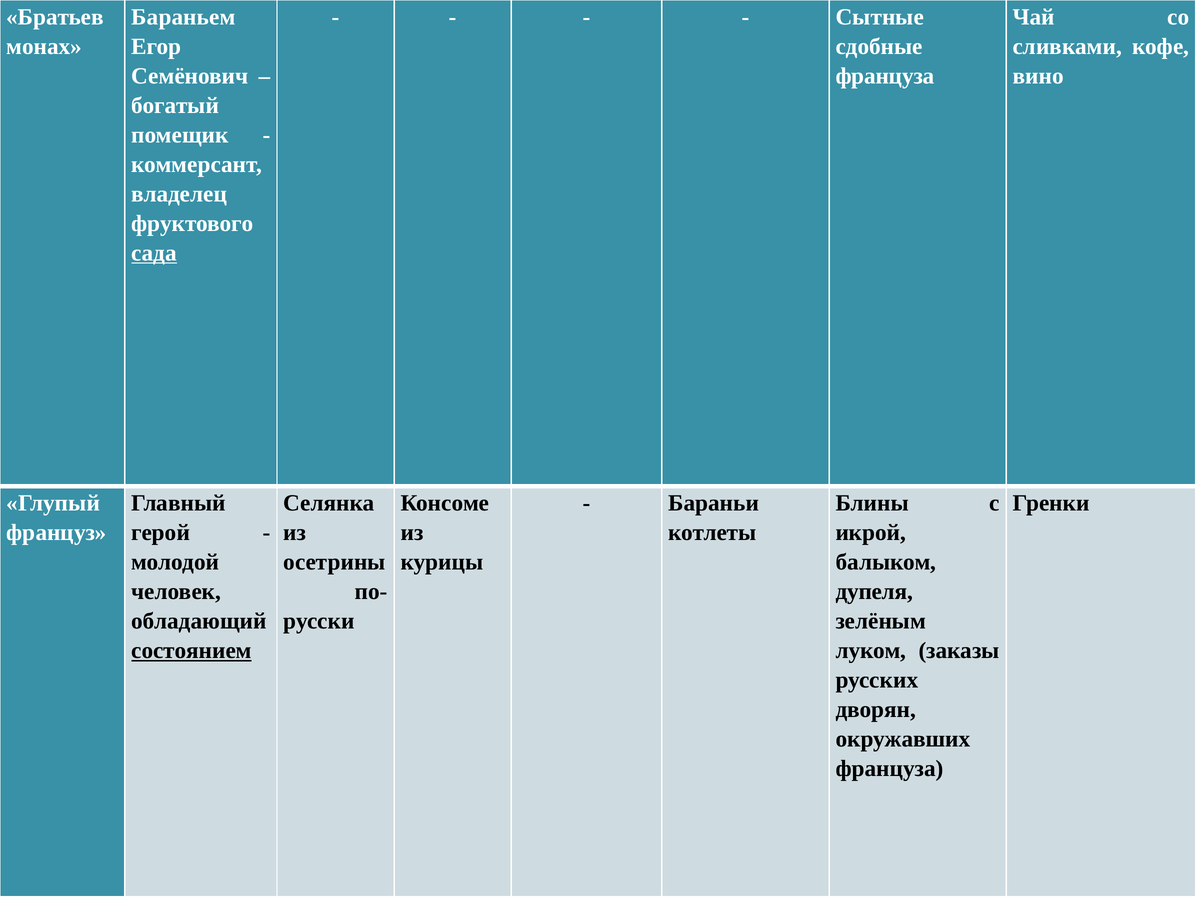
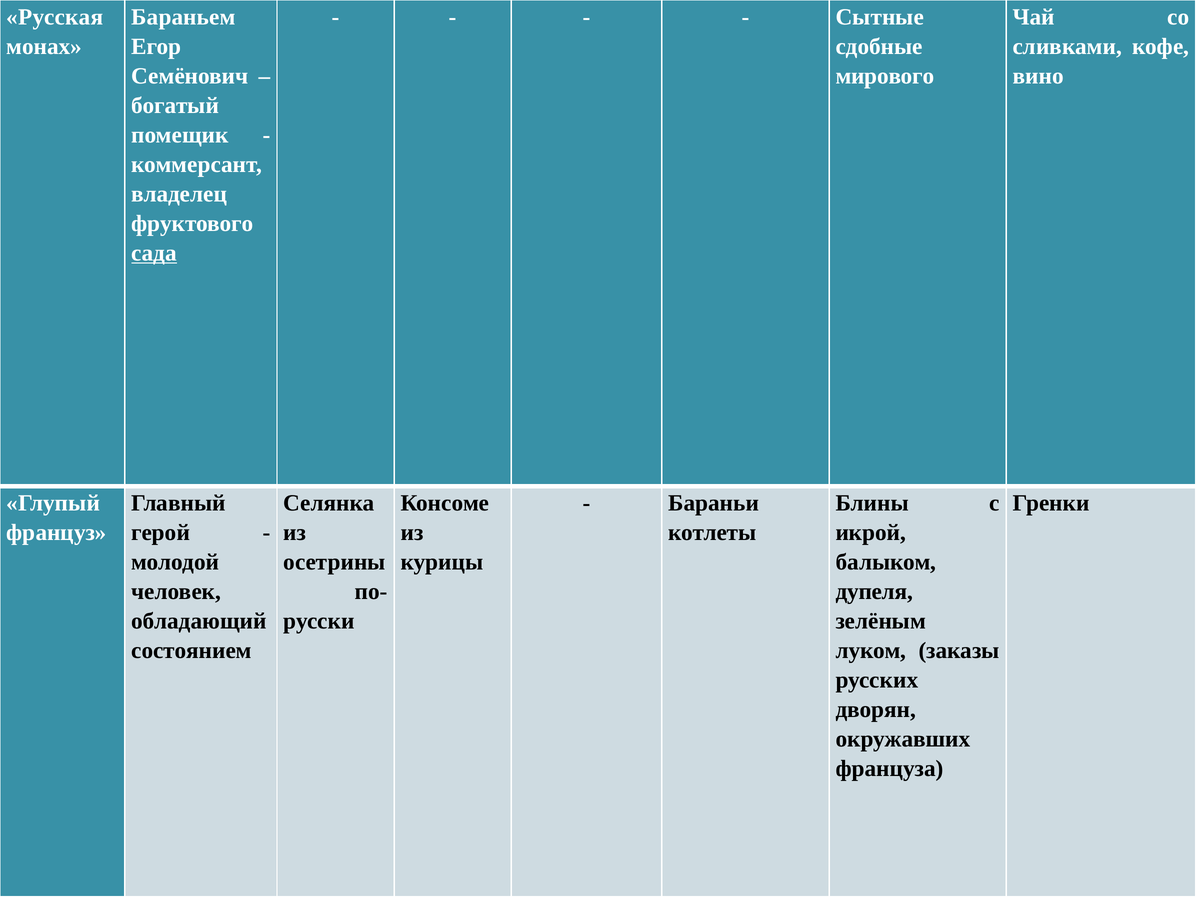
Братьев: Братьев -> Русская (55, 17)
француза: француза -> мирового (885, 76)
состоянием underline: present -> none (191, 651)
